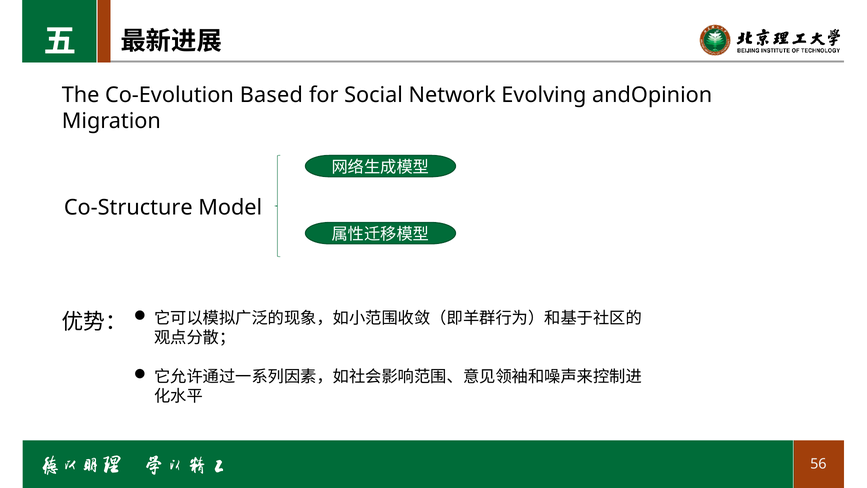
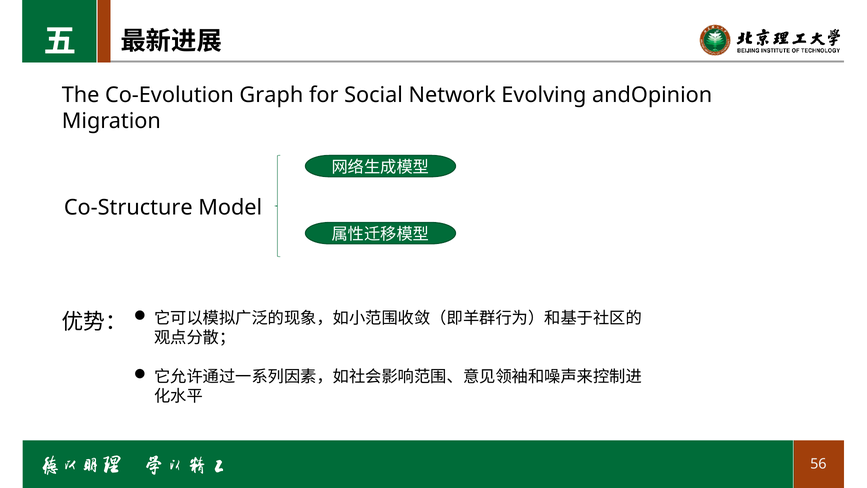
Based: Based -> Graph (271, 95)
